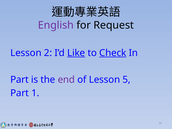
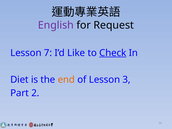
2: 2 -> 7 (48, 53)
Like underline: present -> none (76, 53)
Part: Part -> Diet (19, 80)
end colour: purple -> orange (66, 80)
5: 5 -> 3 (127, 80)
1: 1 -> 2 (35, 93)
